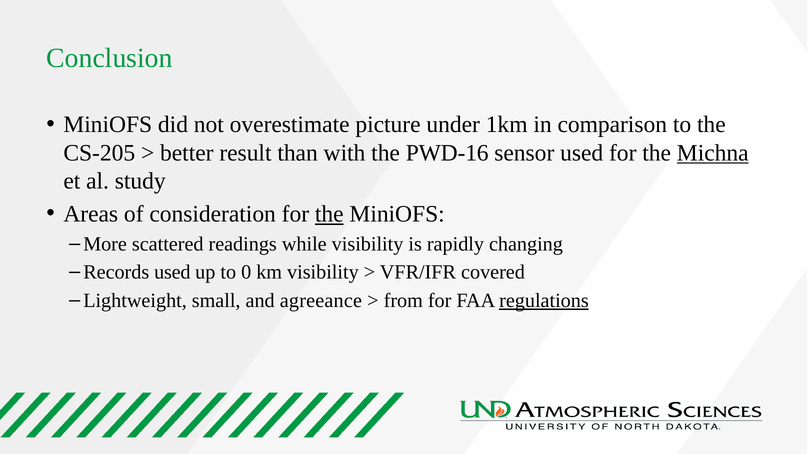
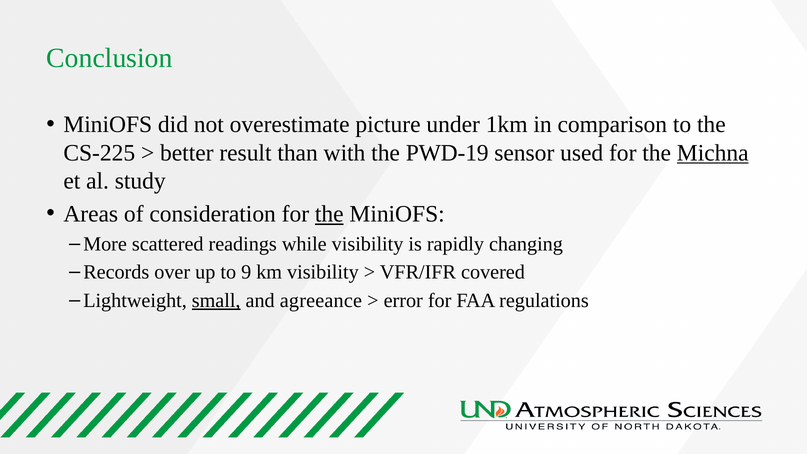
CS-205: CS-205 -> CS-225 (99, 153)
PWD-16: PWD-16 -> PWD-19 (447, 153)
Records used: used -> over (172, 272)
0: 0 -> 9 (246, 272)
small underline: none -> present (216, 300)
from: from -> error (403, 300)
regulations underline: present -> none (544, 300)
